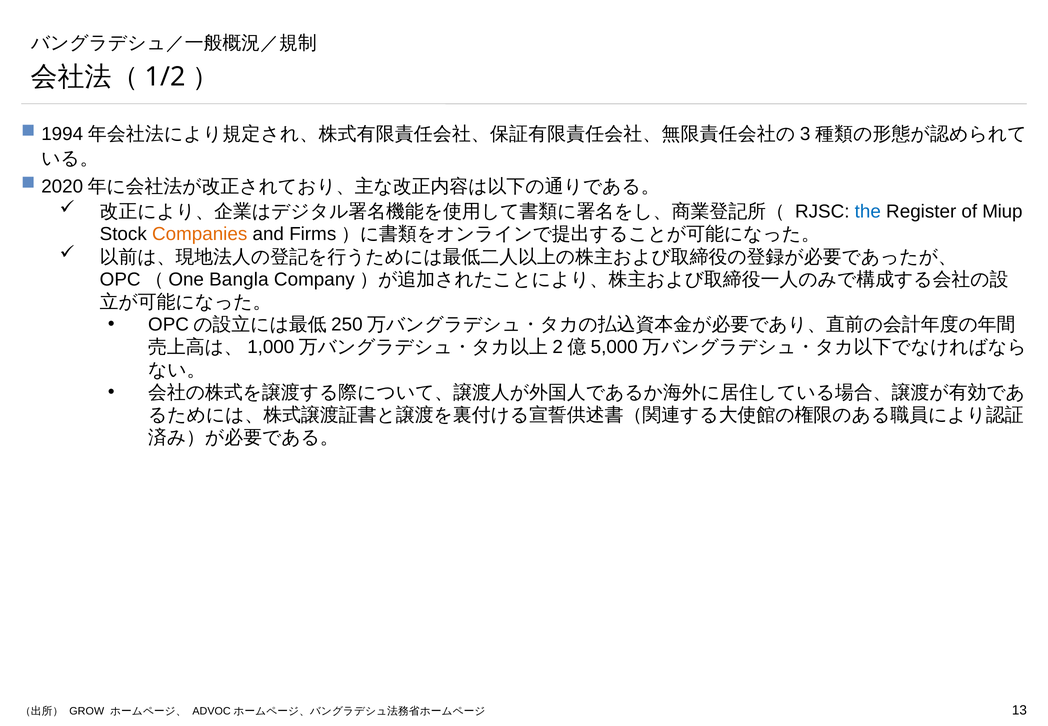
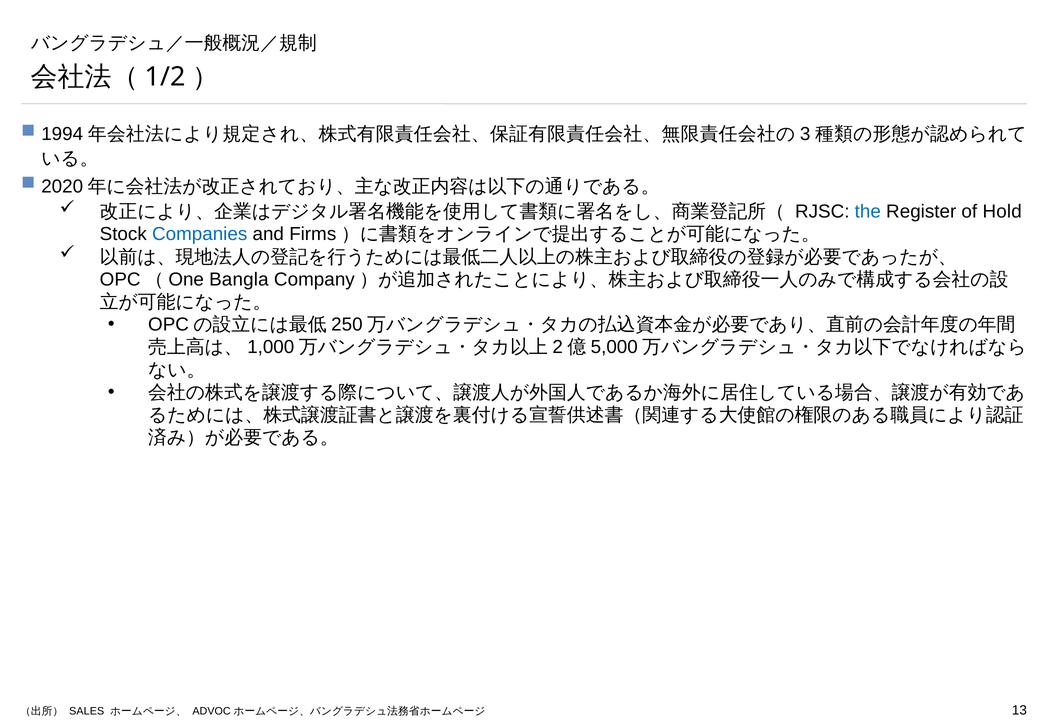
Miup: Miup -> Hold (1002, 211)
Companies colour: orange -> blue (200, 234)
GROW: GROW -> SALES (87, 711)
